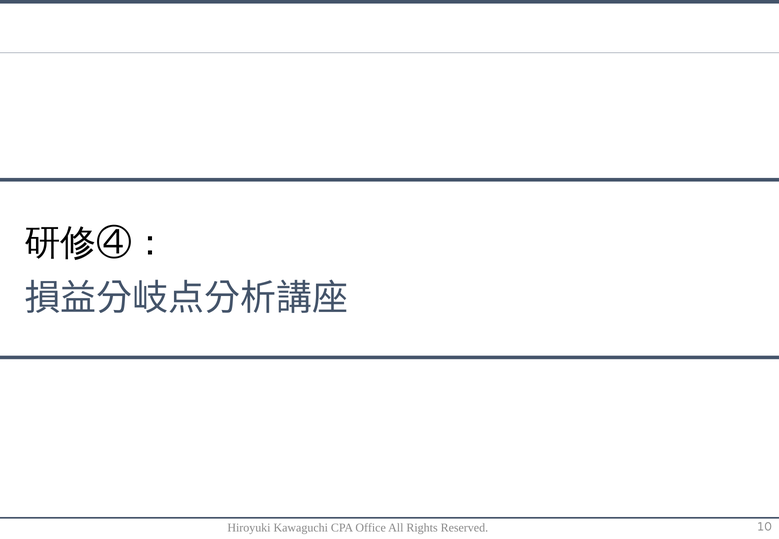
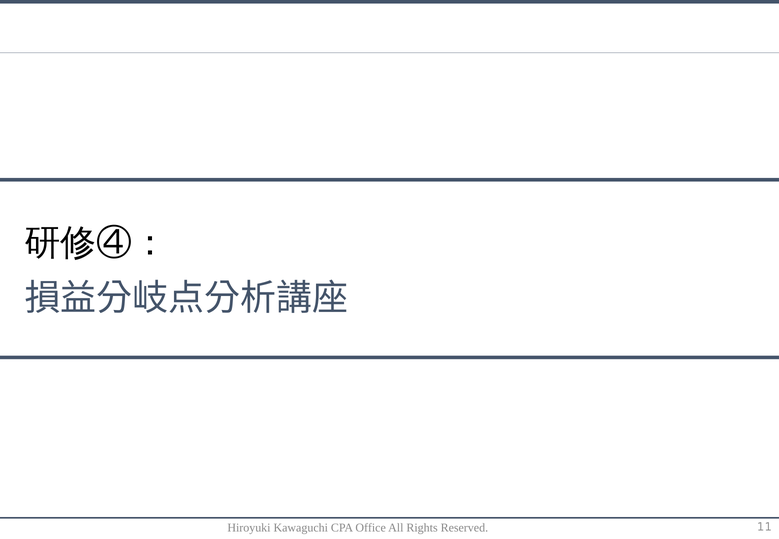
10: 10 -> 11 (764, 527)
